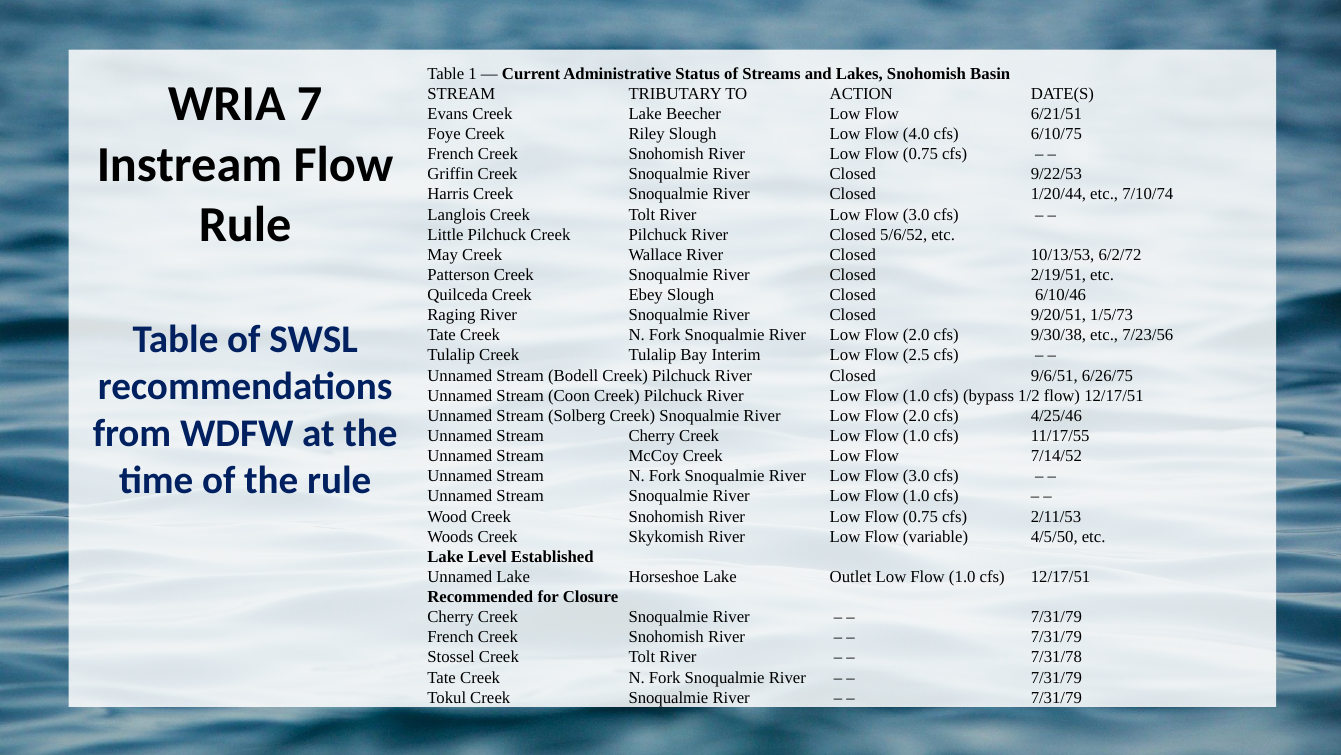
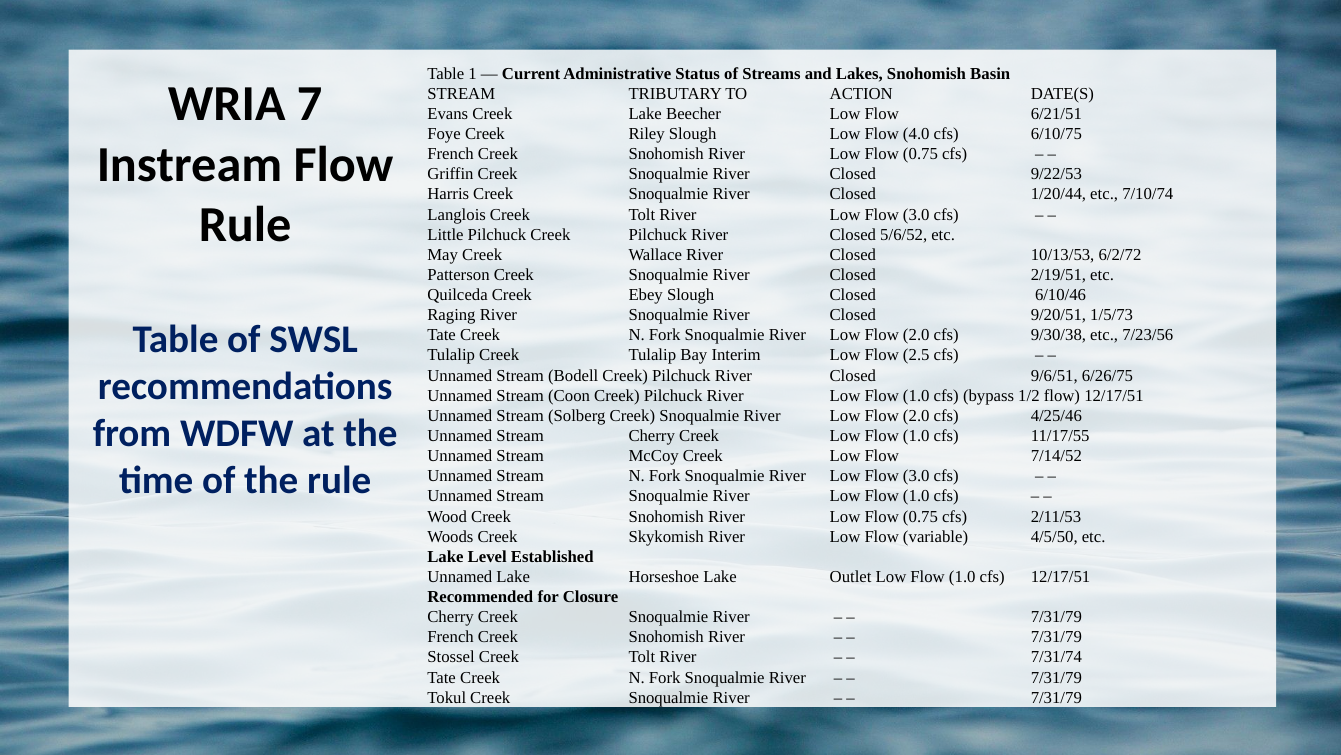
7/31/78: 7/31/78 -> 7/31/74 (1056, 657)
